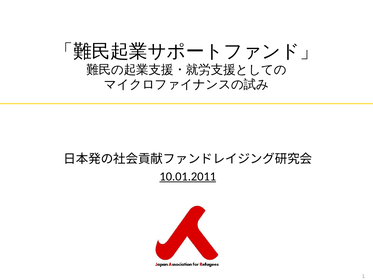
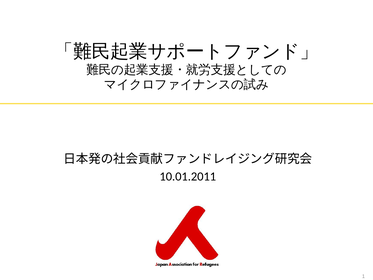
10.01.2011 underline: present -> none (188, 176)
